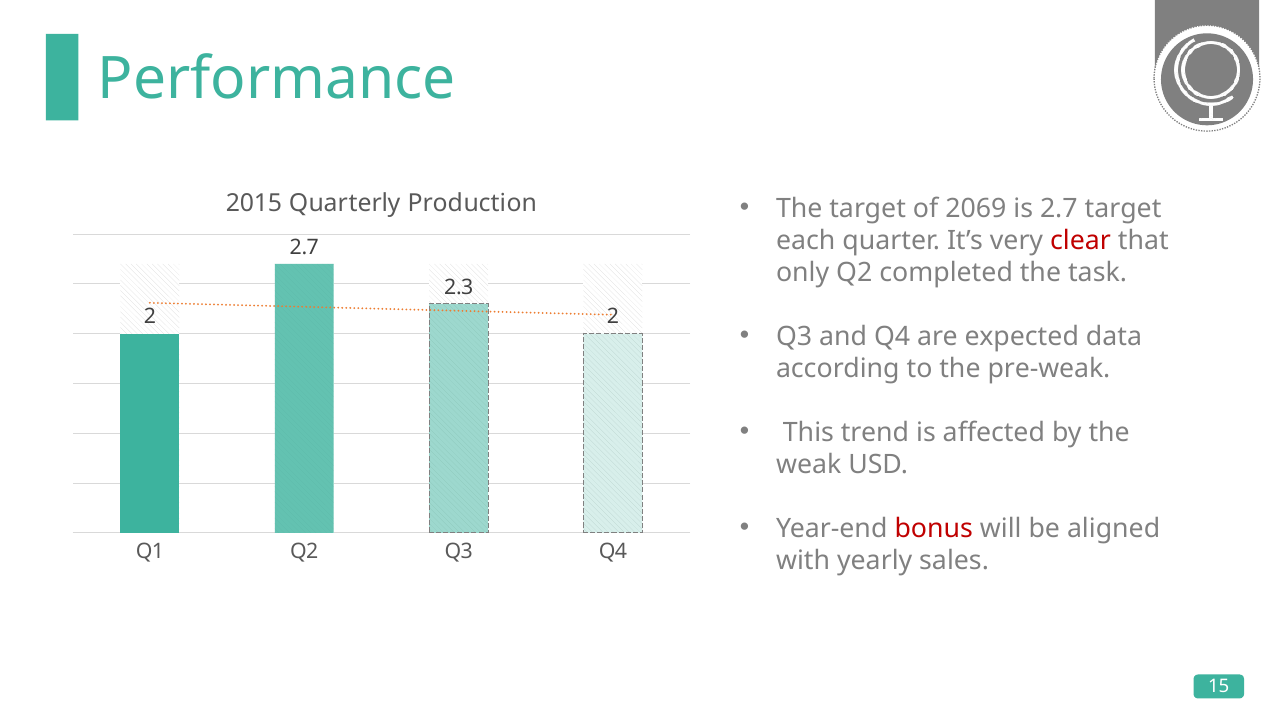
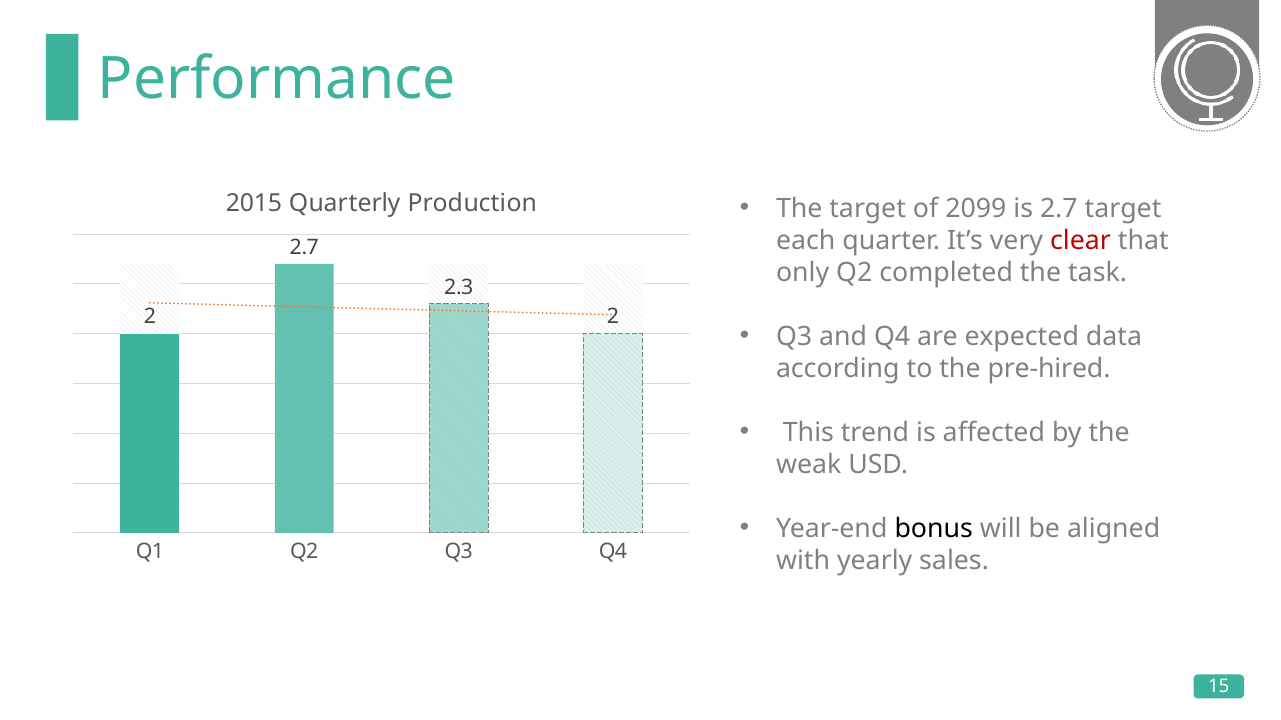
2069: 2069 -> 2099 (976, 209)
pre-weak: pre-weak -> pre-hired (1049, 369)
bonus colour: red -> black (934, 529)
